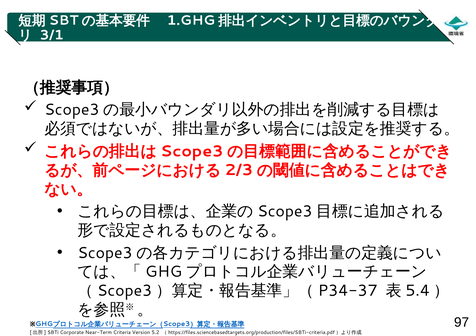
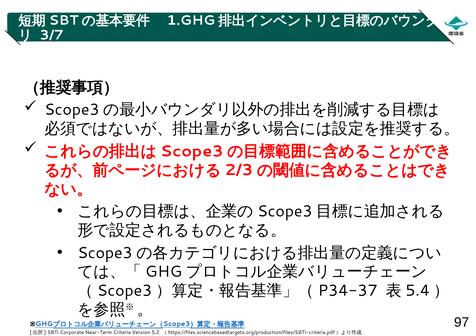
3/1: 3/1 -> 3/7 (52, 35)
